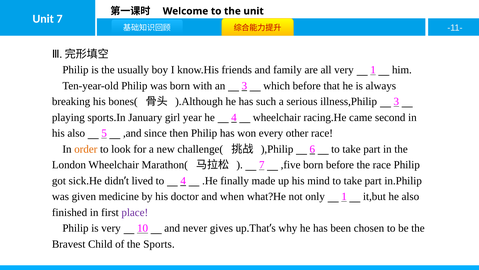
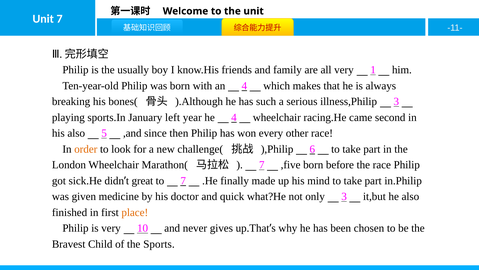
an 3: 3 -> 4 (244, 86)
which before: before -> makes (307, 86)
girl: girl -> left (173, 117)
lived: lived -> great (142, 180)
to 4: 4 -> 7 (183, 180)
when: when -> quick (232, 196)
only 1: 1 -> 3 (344, 196)
place colour: purple -> orange (135, 212)
